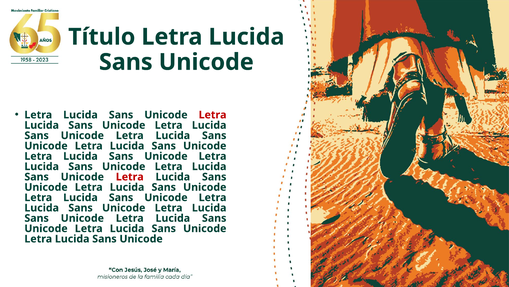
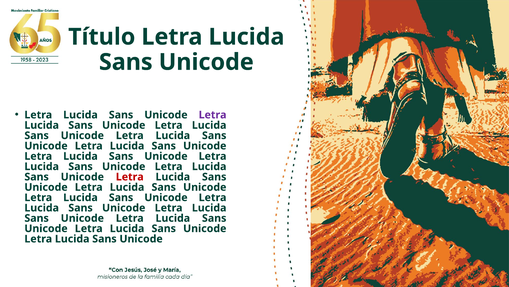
Letra colour: red -> purple (213, 115)
